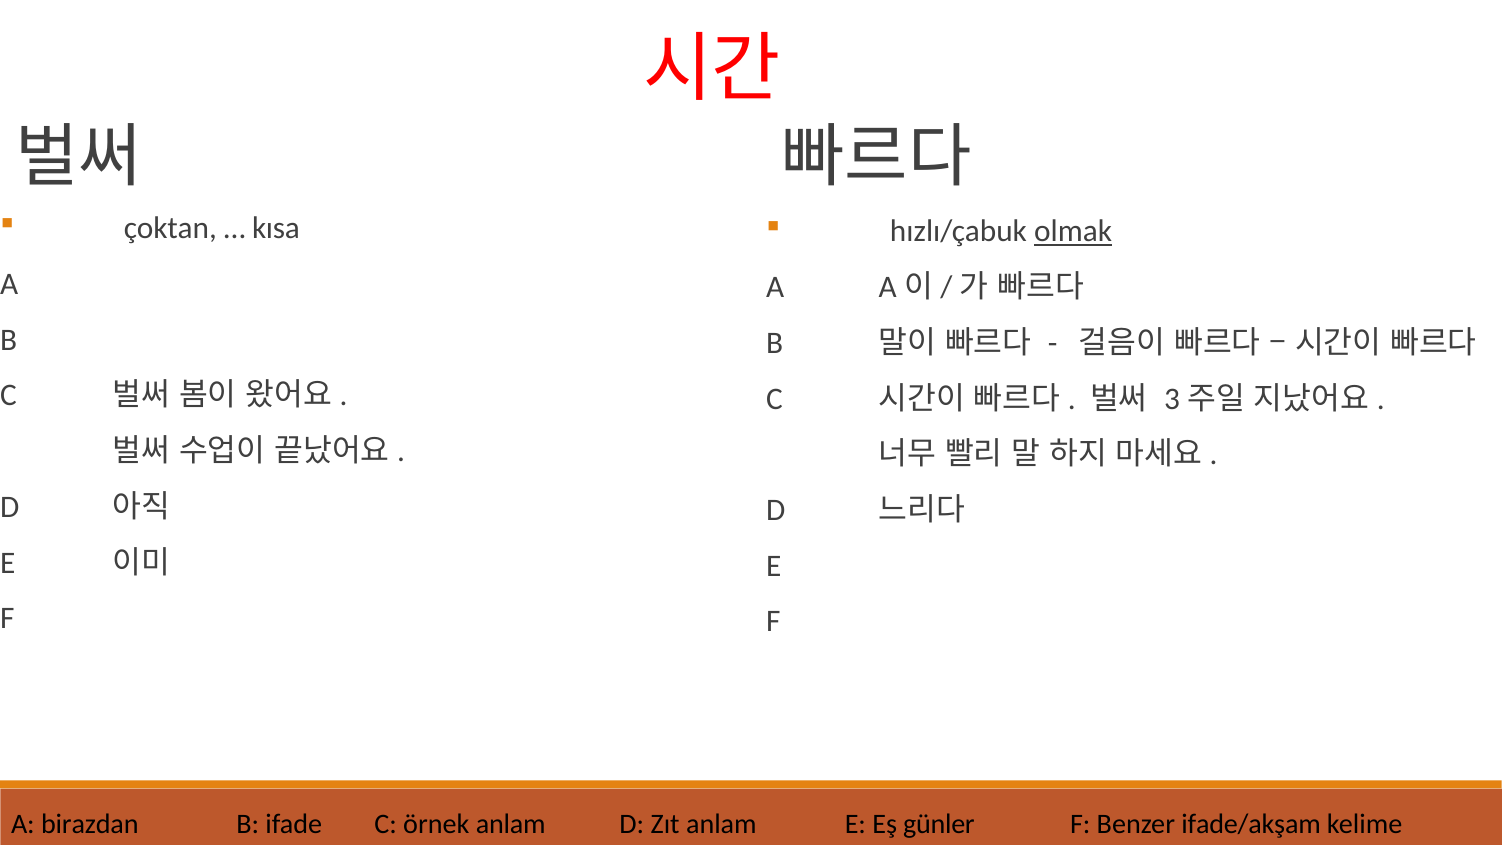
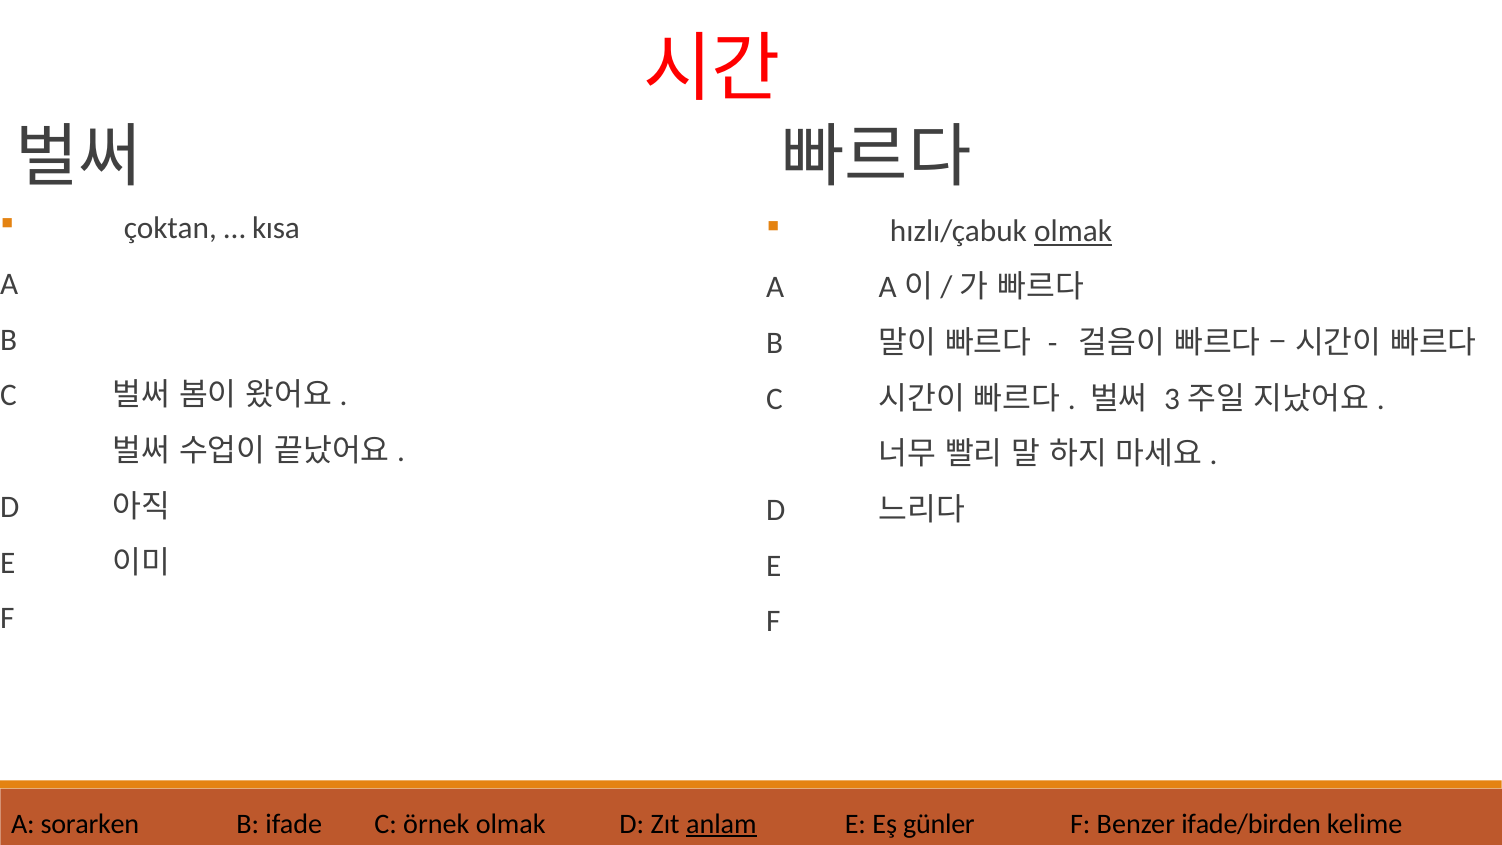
birazdan: birazdan -> sorarken (90, 824)
örnek anlam: anlam -> olmak (511, 824)
anlam underline: none -> present (721, 824)
ifade/akşam: ifade/akşam -> ifade/birden (1251, 824)
